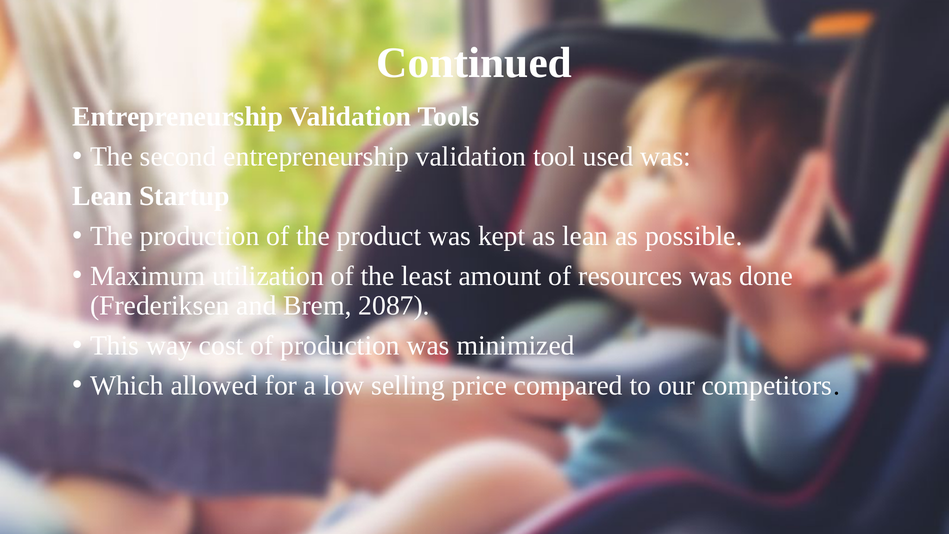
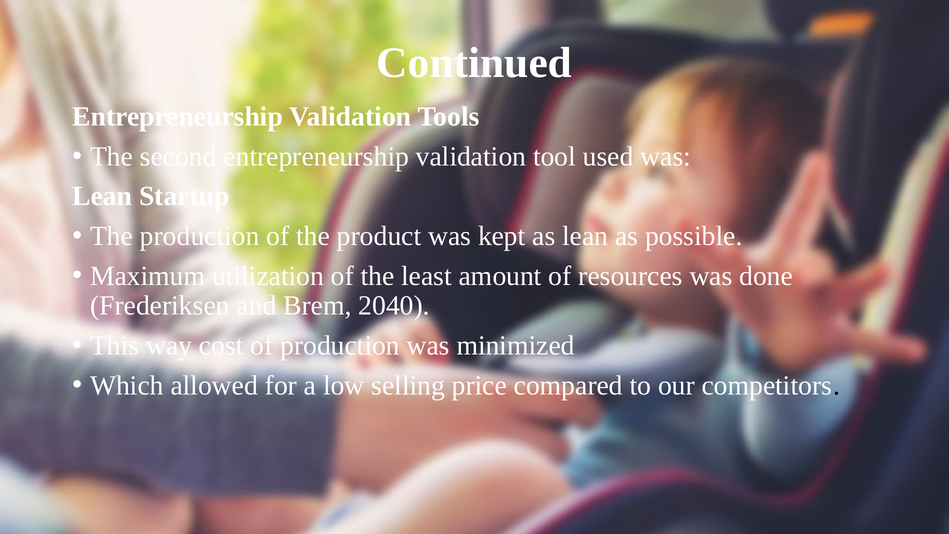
2087: 2087 -> 2040 (394, 306)
